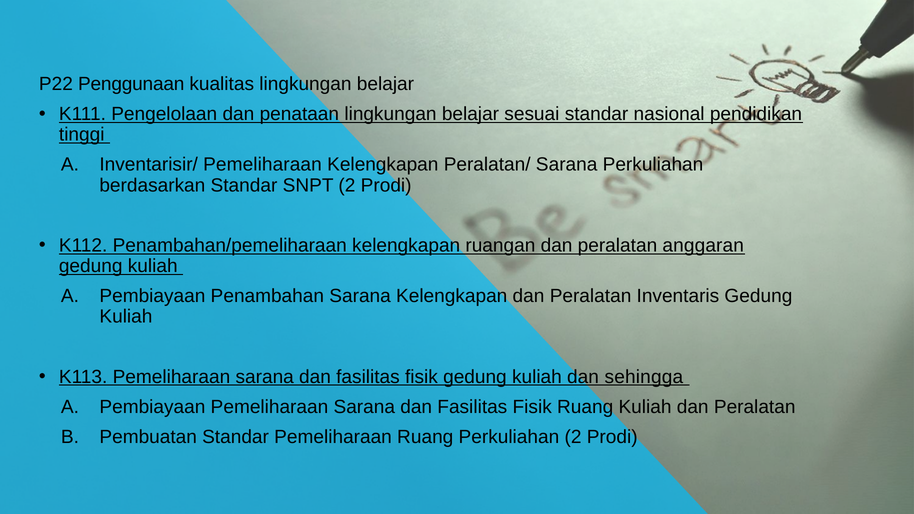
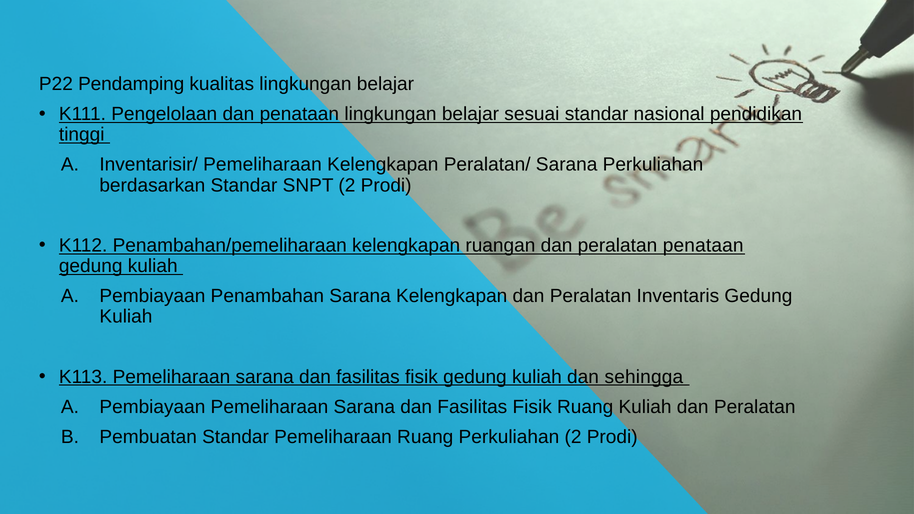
Penggunaan: Penggunaan -> Pendamping (131, 84)
peralatan anggaran: anggaran -> penataan (703, 245)
